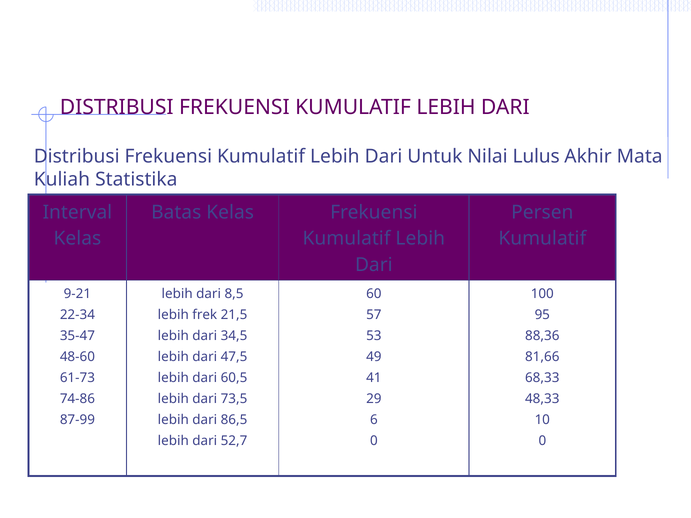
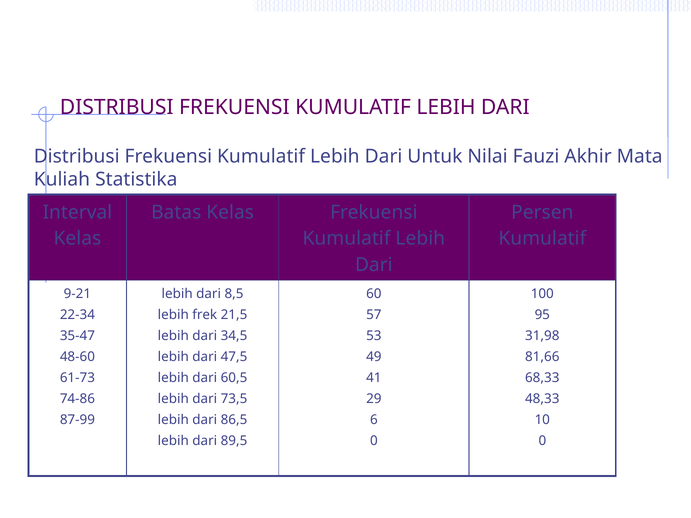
Lulus: Lulus -> Fauzi (536, 157)
88,36: 88,36 -> 31,98 (542, 336)
52,7: 52,7 -> 89,5 (234, 441)
